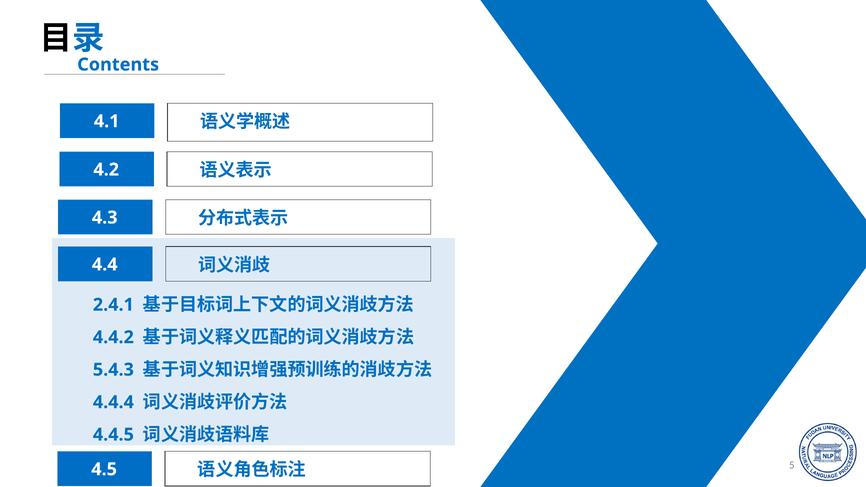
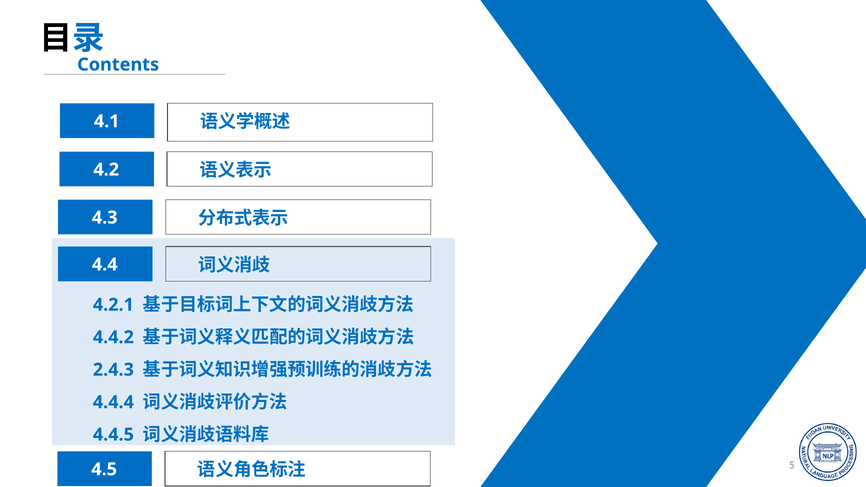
2.4.1: 2.4.1 -> 4.2.1 (113, 305)
5.4.3: 5.4.3 -> 2.4.3 (113, 370)
